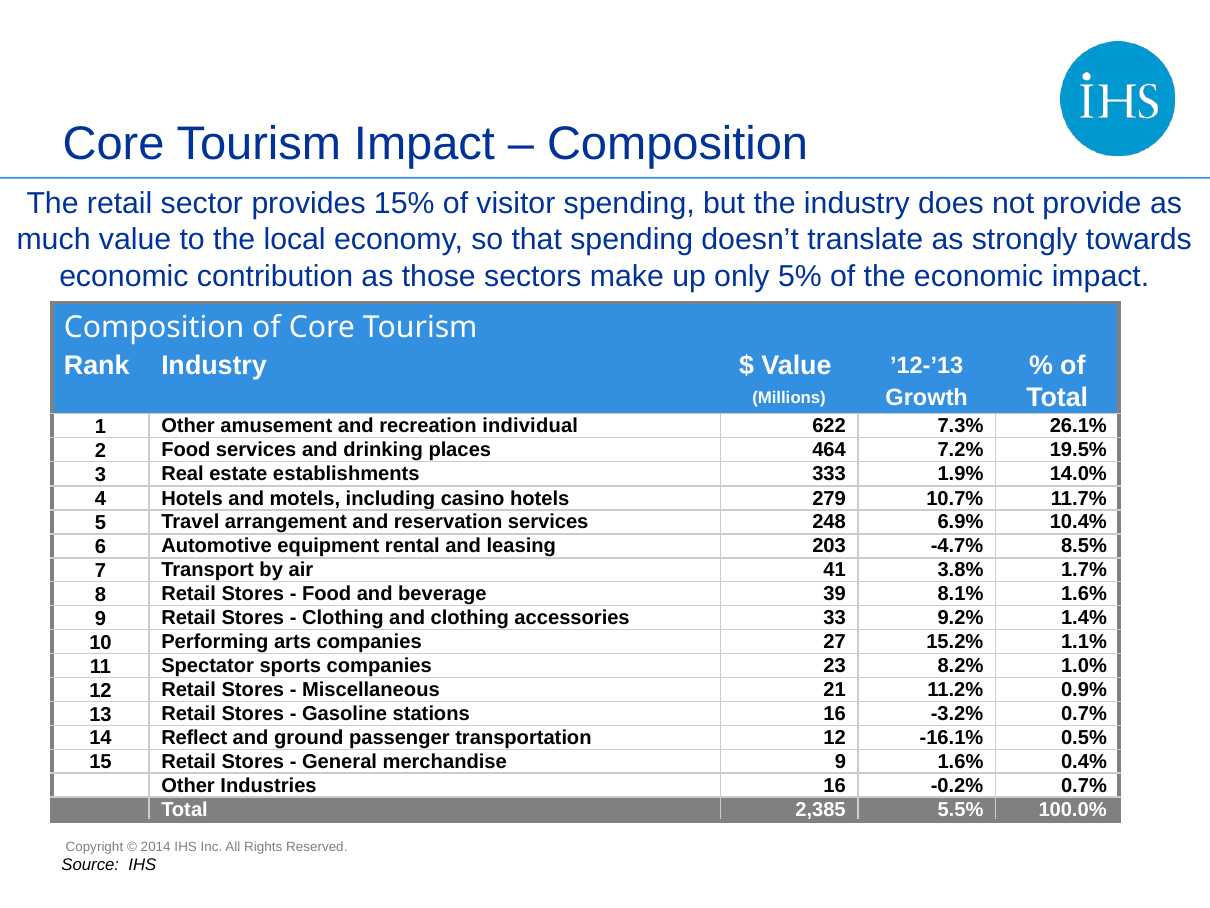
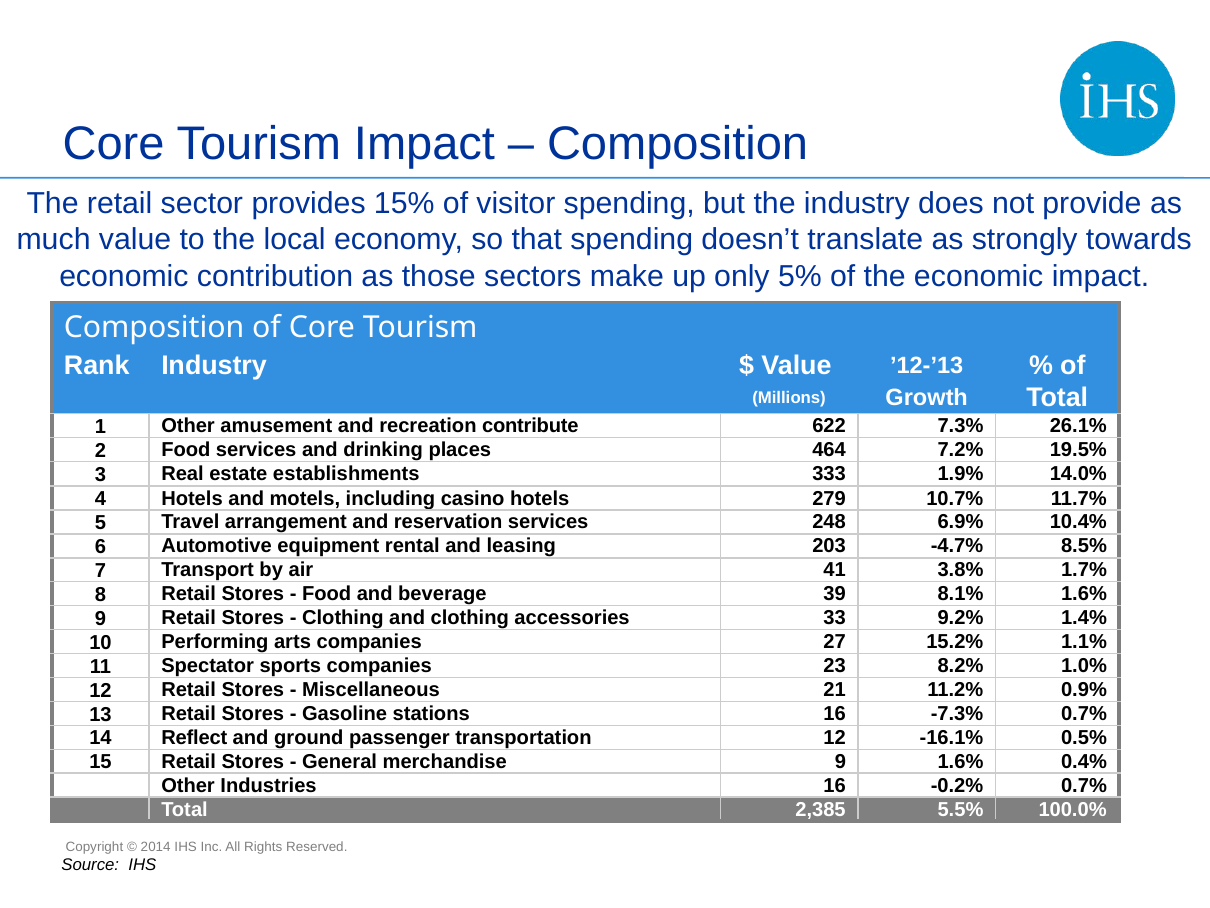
individual: individual -> contribute (530, 426)
-3.2%: -3.2% -> -7.3% (957, 713)
